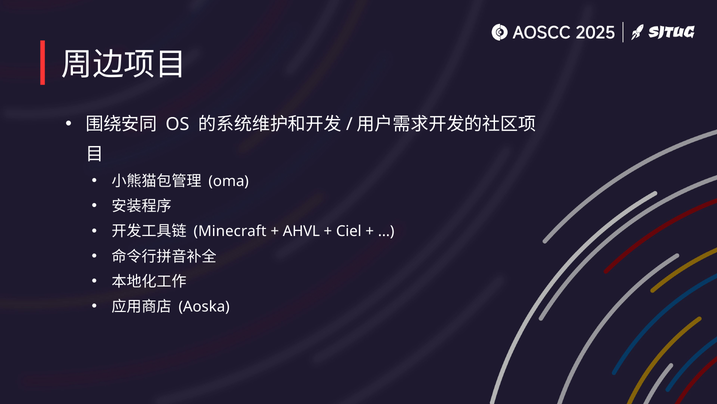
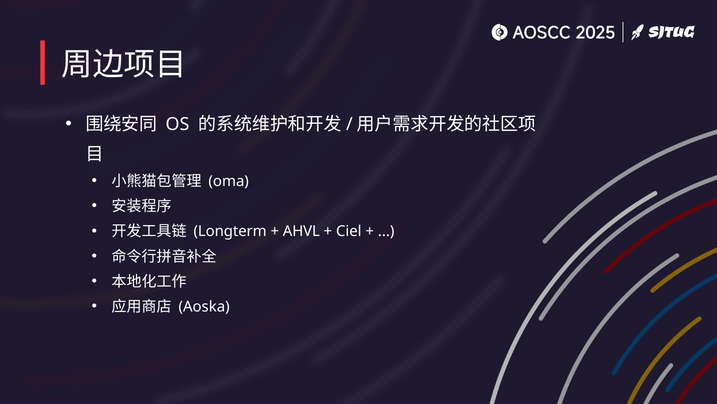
Minecraft: Minecraft -> Longterm (230, 231)
